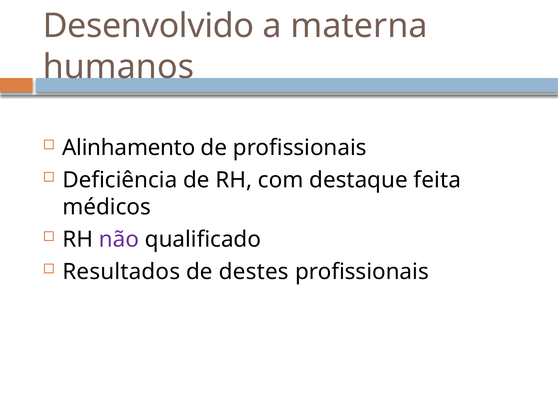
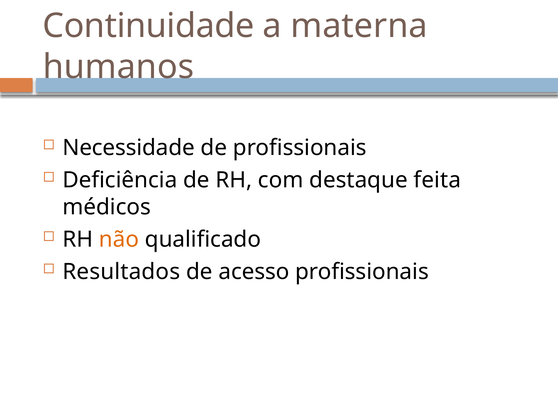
Desenvolvido: Desenvolvido -> Continuidade (148, 26)
Alinhamento: Alinhamento -> Necessidade (129, 148)
não colour: purple -> orange (119, 240)
destes: destes -> acesso (254, 272)
